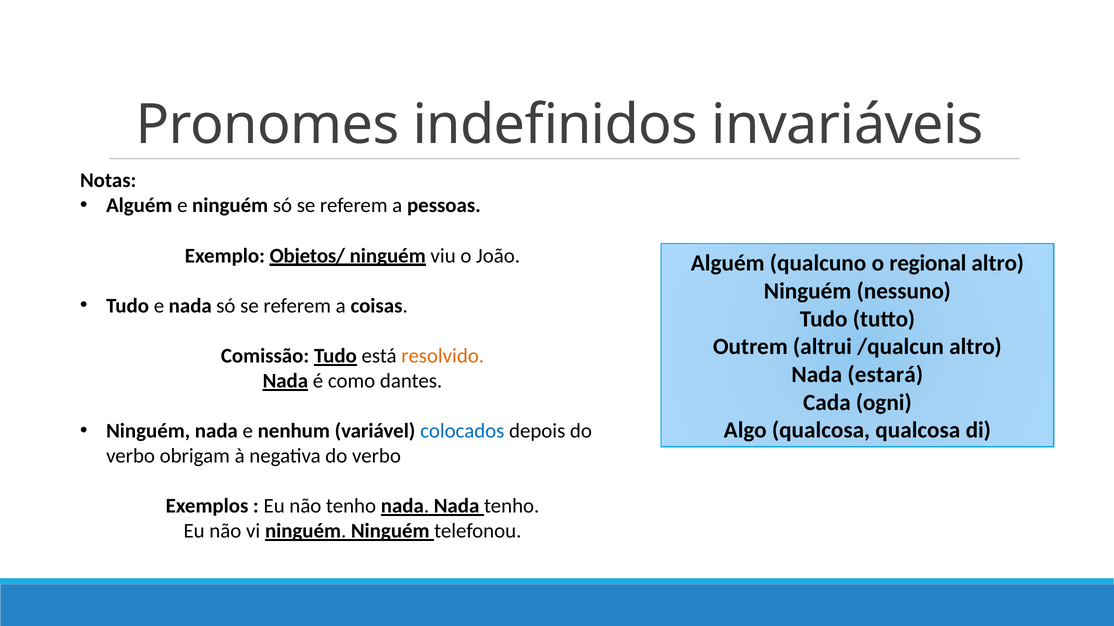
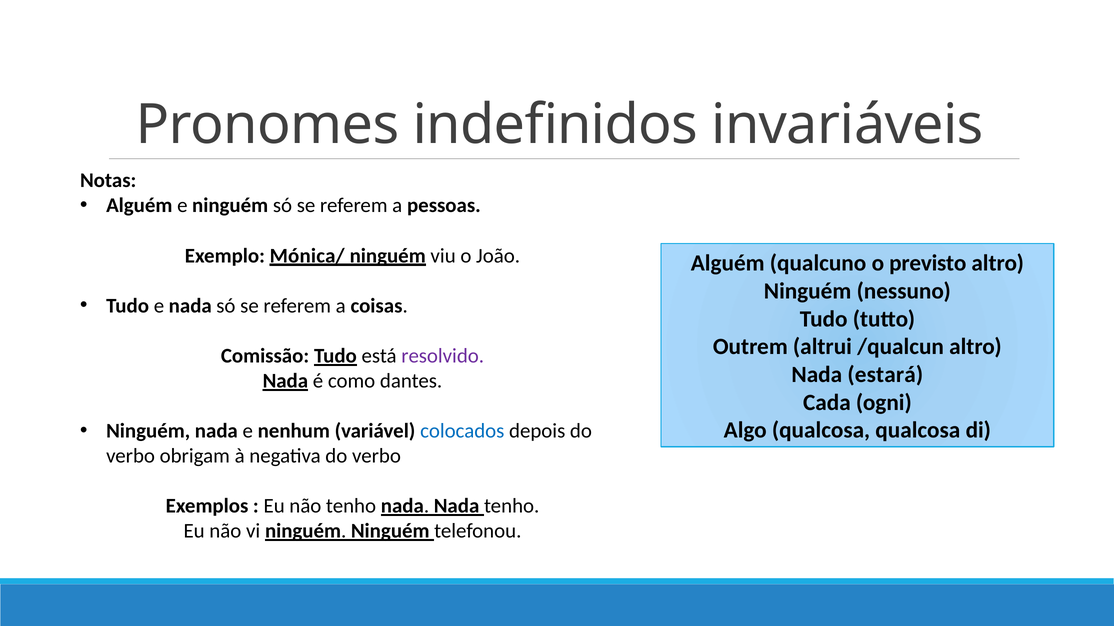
Objetos/: Objetos/ -> Mónica/ (307, 256)
regional: regional -> previsto (928, 264)
resolvido colour: orange -> purple (443, 356)
